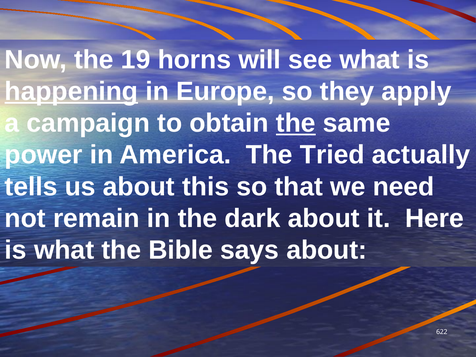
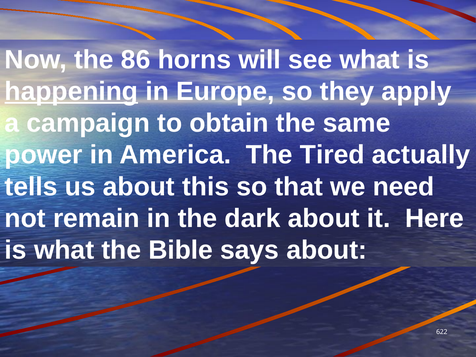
19: 19 -> 86 (136, 60)
the underline: present -> none (296, 123)
Tried: Tried -> Tired (332, 155)
